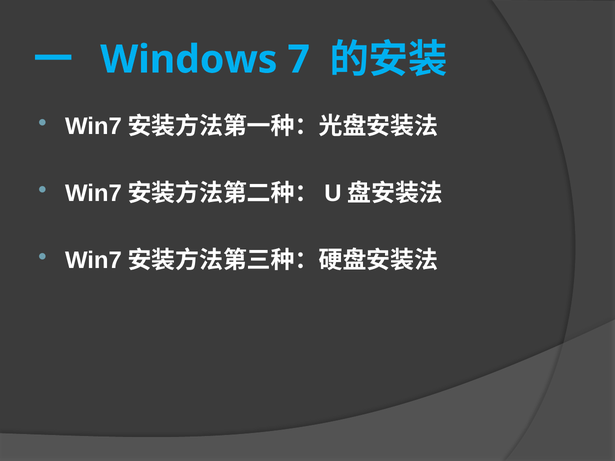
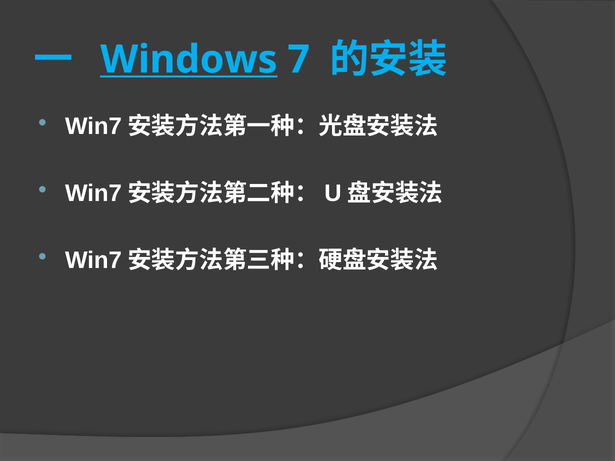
Windows underline: none -> present (189, 60)
